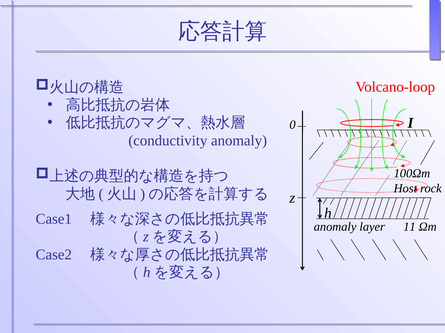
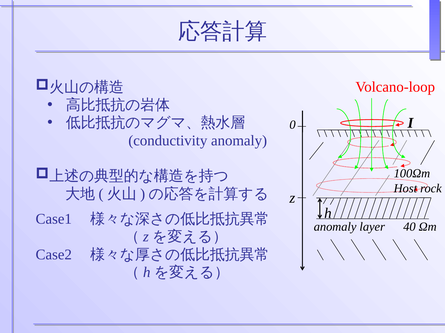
11: 11 -> 40 (409, 227)
